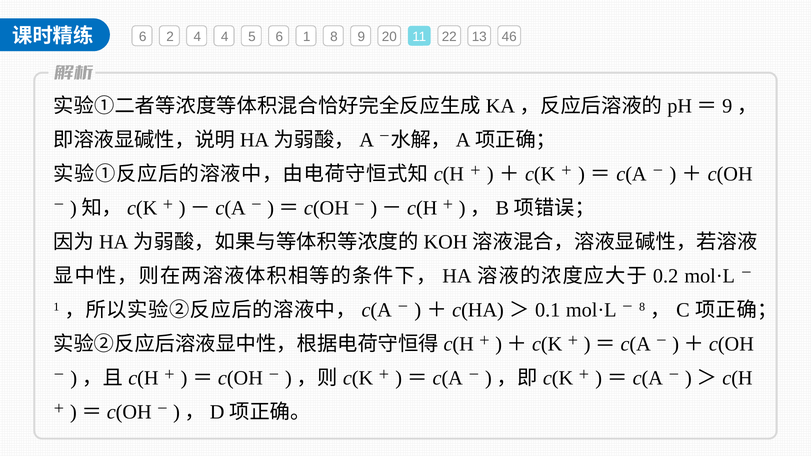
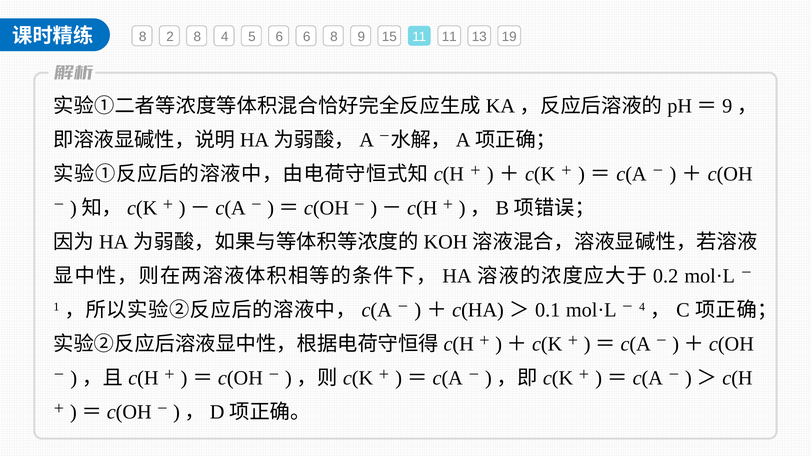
6: 6 -> 8 (143, 37)
2 4: 4 -> 8 (197, 37)
6 1: 1 -> 6 (307, 37)
20: 20 -> 15 (389, 37)
11 22: 22 -> 11 (449, 37)
46: 46 -> 19 (509, 37)
8: 8 -> 4 (642, 307)
